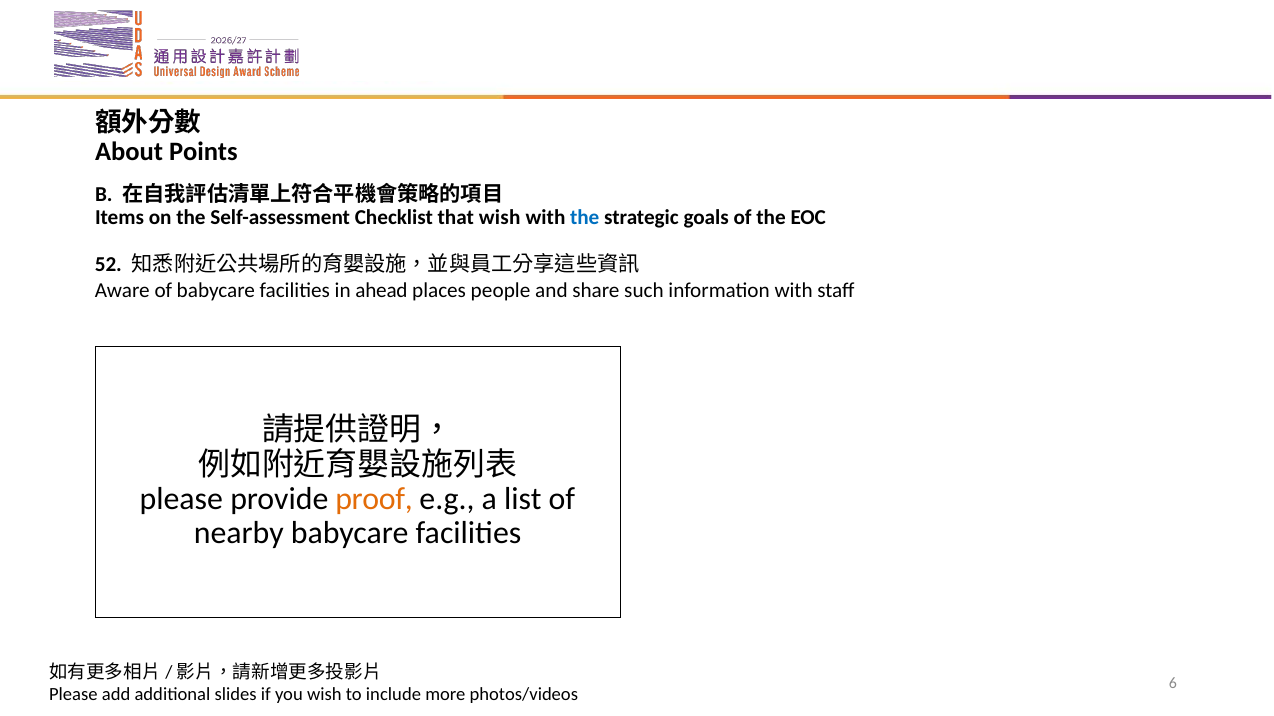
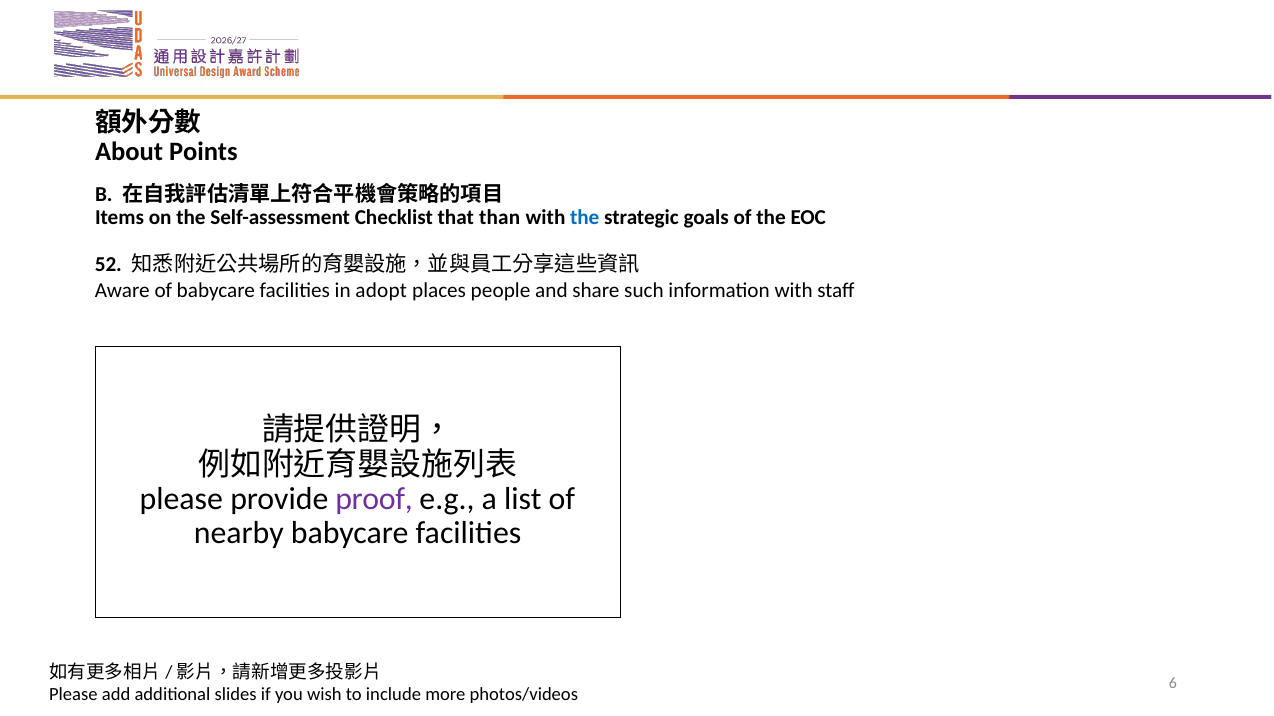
that wish: wish -> than (500, 218)
ahead: ahead -> adopt (381, 290)
proof colour: orange -> purple (374, 499)
